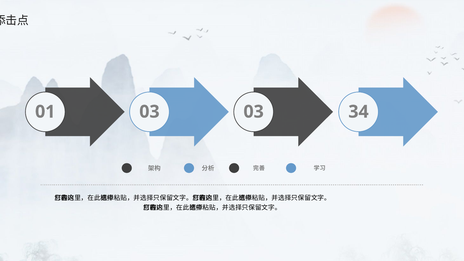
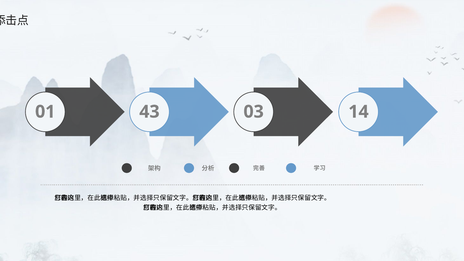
01 03: 03 -> 43 (149, 112)
34: 34 -> 14 (359, 112)
